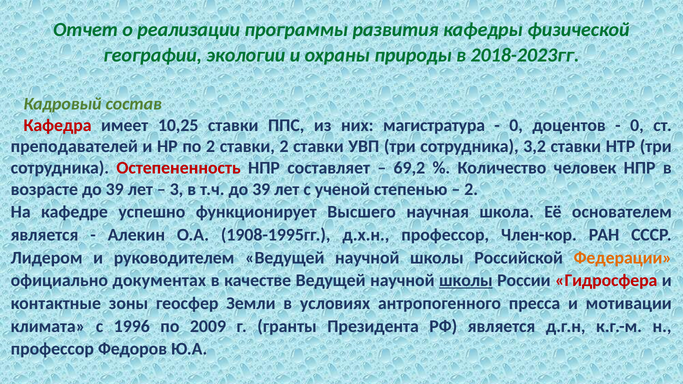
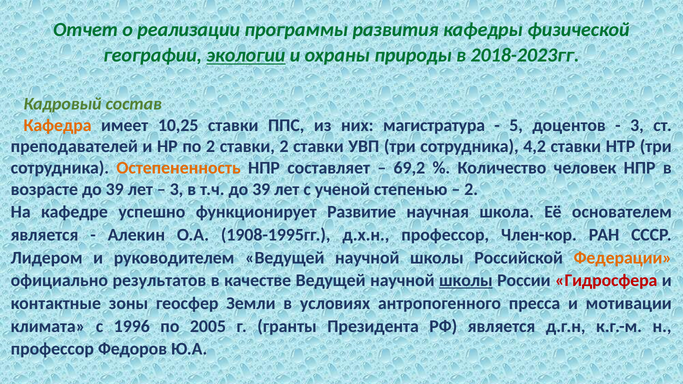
экологии underline: none -> present (246, 55)
Кафедра colour: red -> orange (58, 125)
0: 0 -> 5 (516, 125)
0: 0 -> 3 (637, 125)
3,2: 3,2 -> 4,2 (535, 147)
Остепененность colour: red -> orange (179, 168)
Высшего: Высшего -> Развитие (362, 212)
документах: документах -> результатов (159, 281)
2009: 2009 -> 2005 (208, 326)
